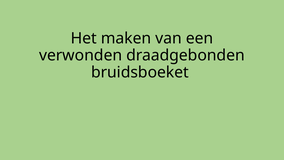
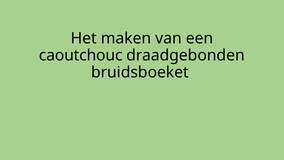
verwonden: verwonden -> caoutchouc (81, 55)
